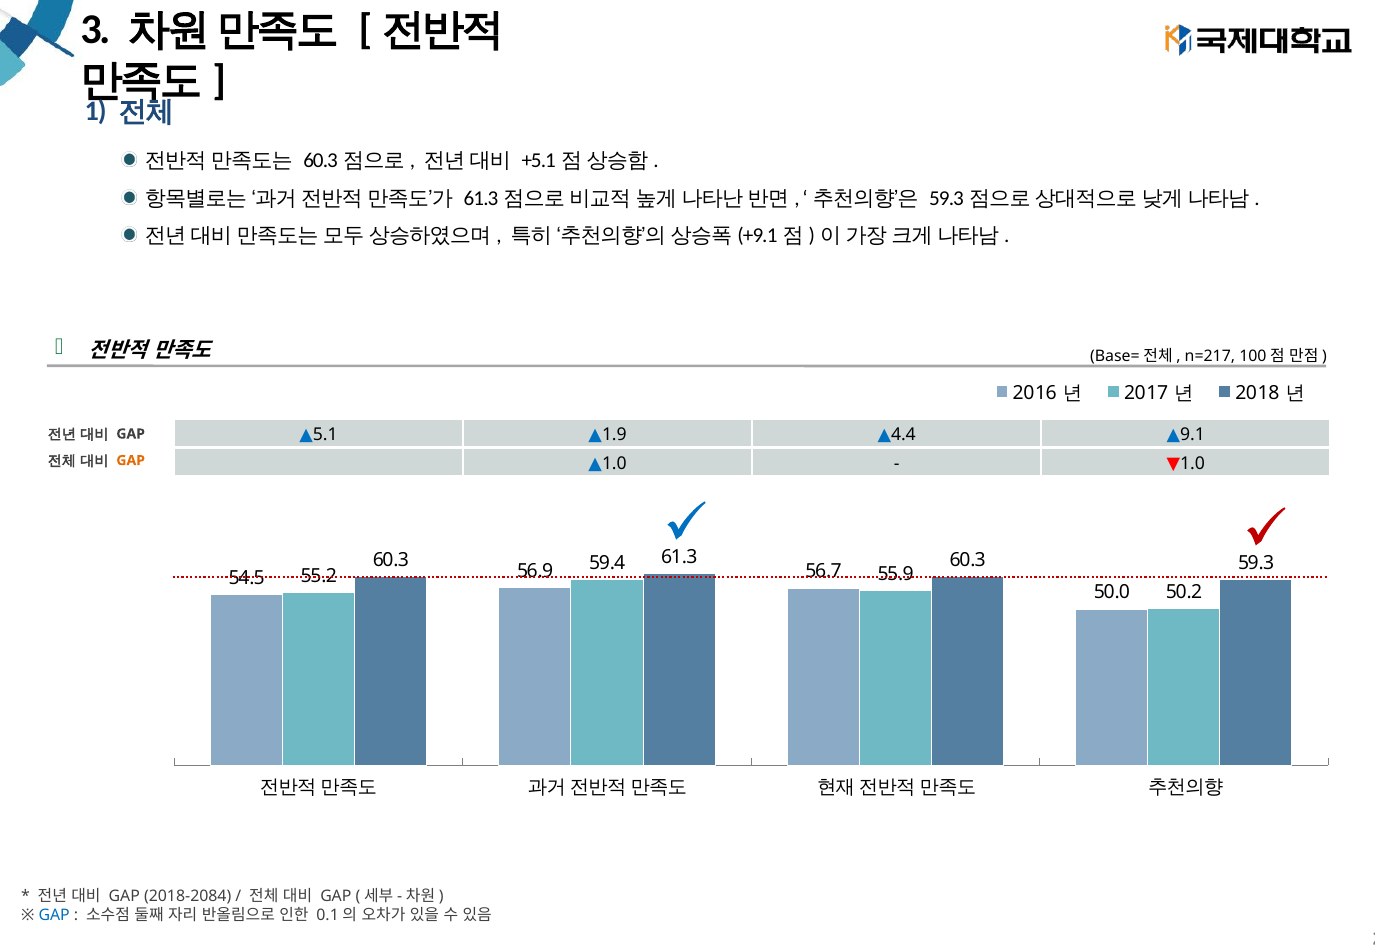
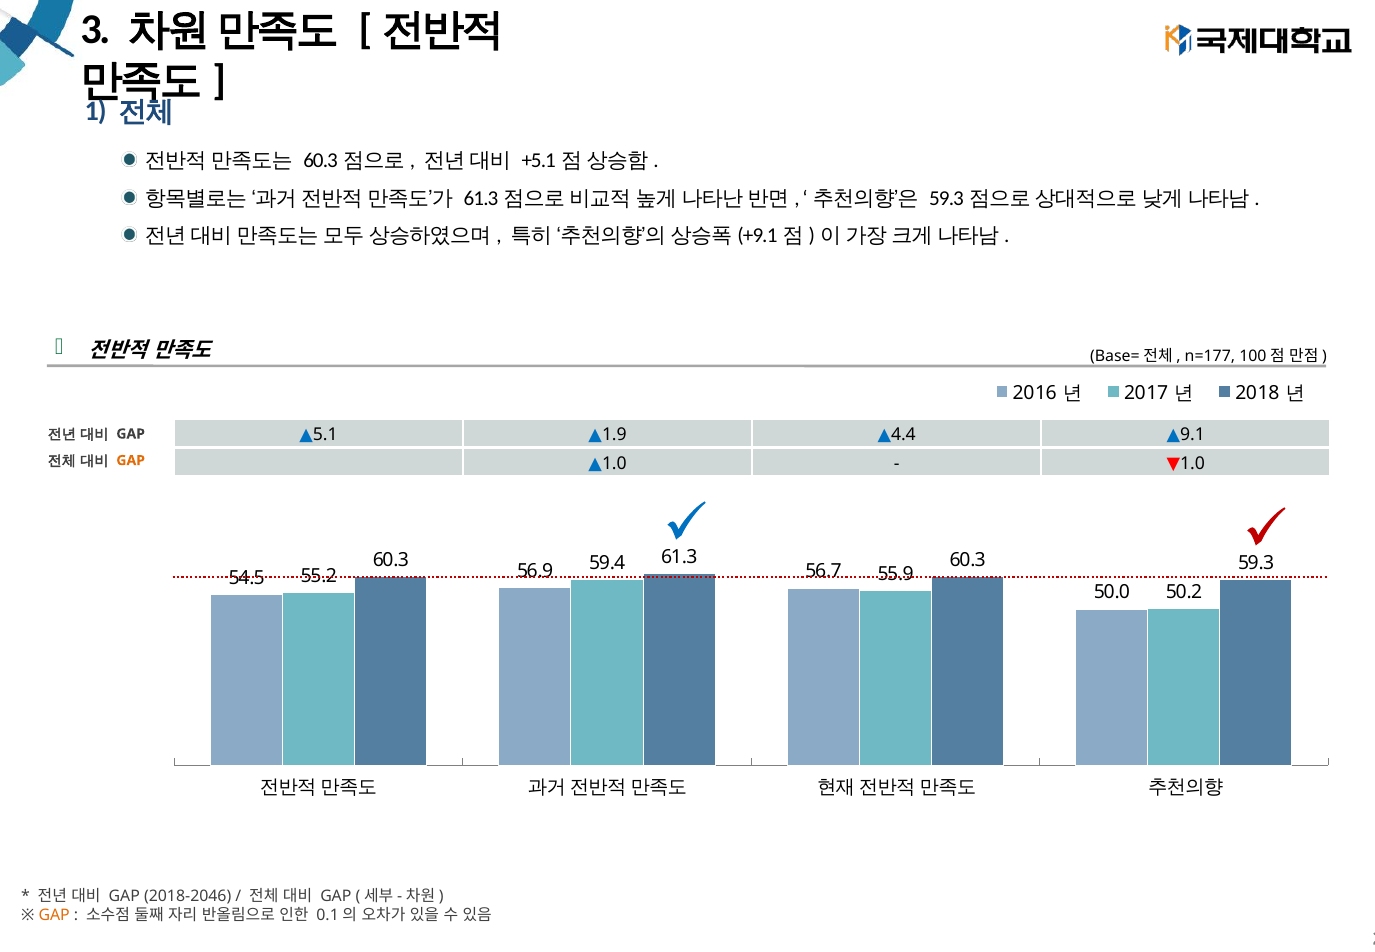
n=217: n=217 -> n=177 (1210, 356)
2018-2084: 2018-2084 -> 2018-2046 (188, 896)
GAP colour: blue -> orange (54, 915)
